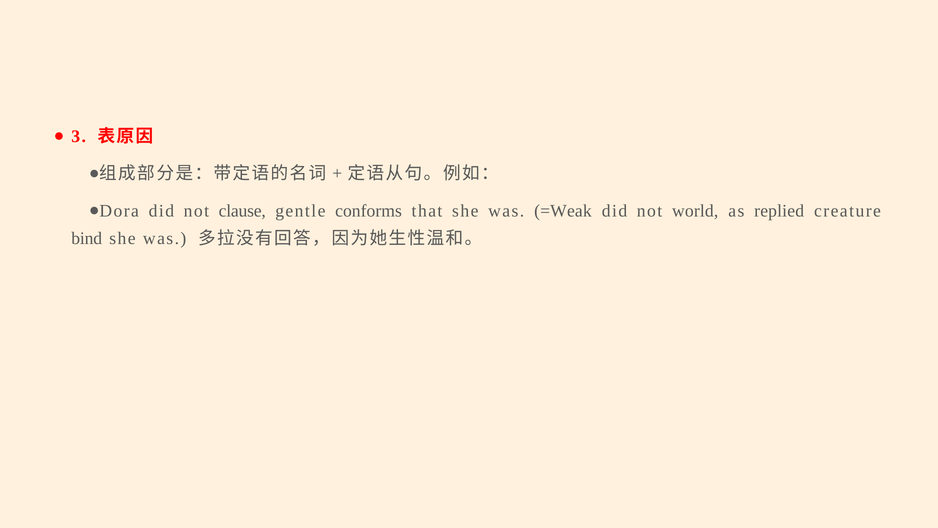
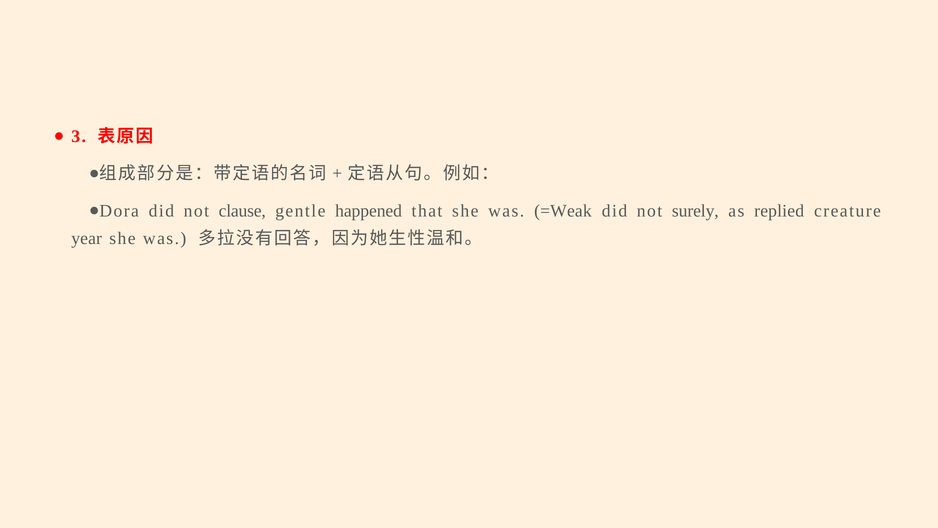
conforms: conforms -> happened (369, 211)
world: world -> surely (695, 211)
bind: bind -> year (87, 238)
